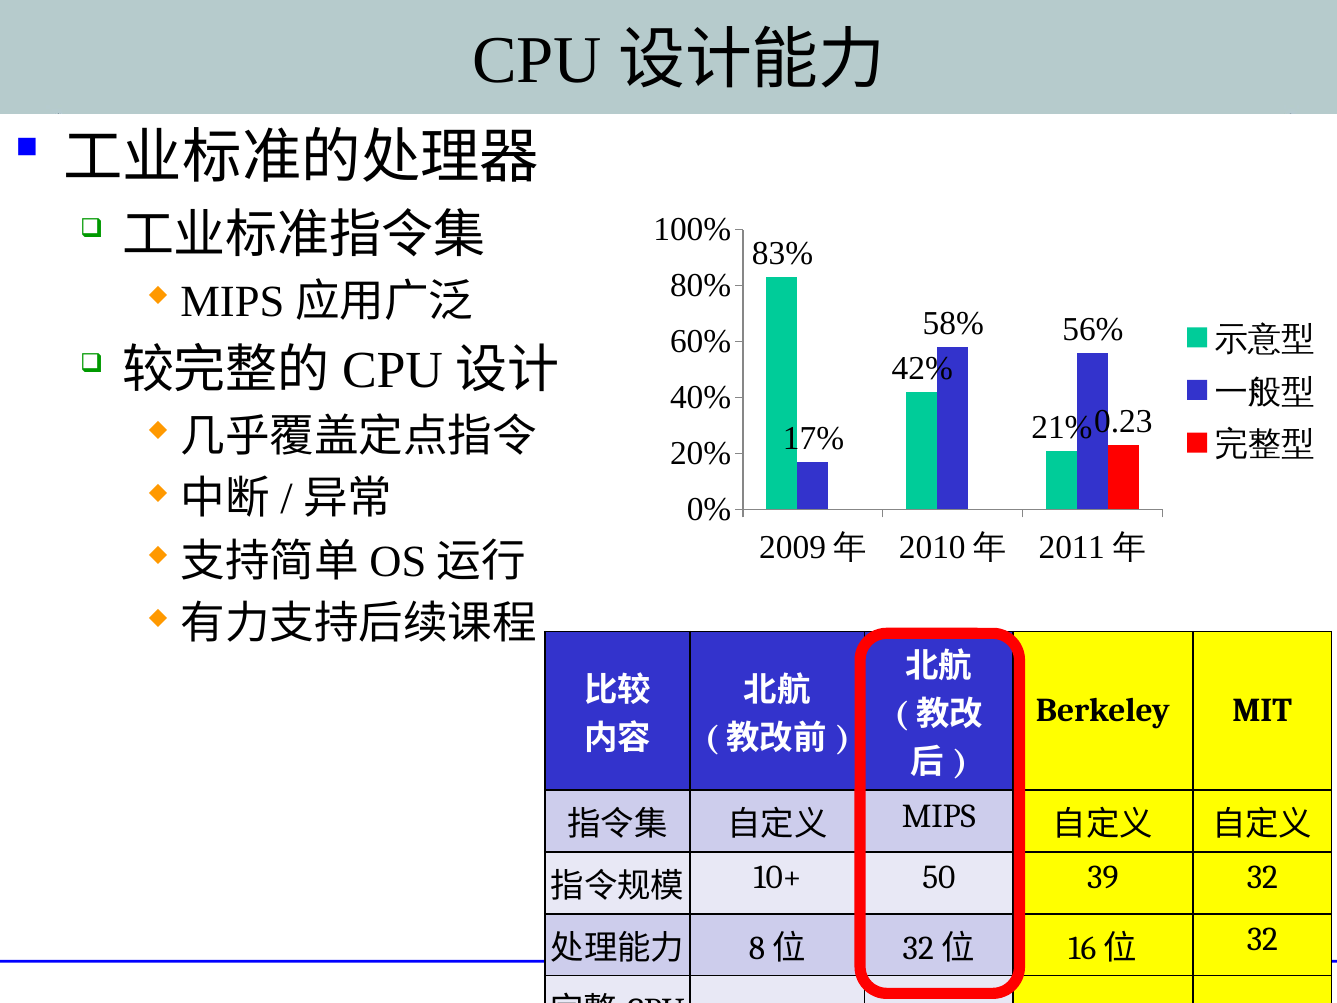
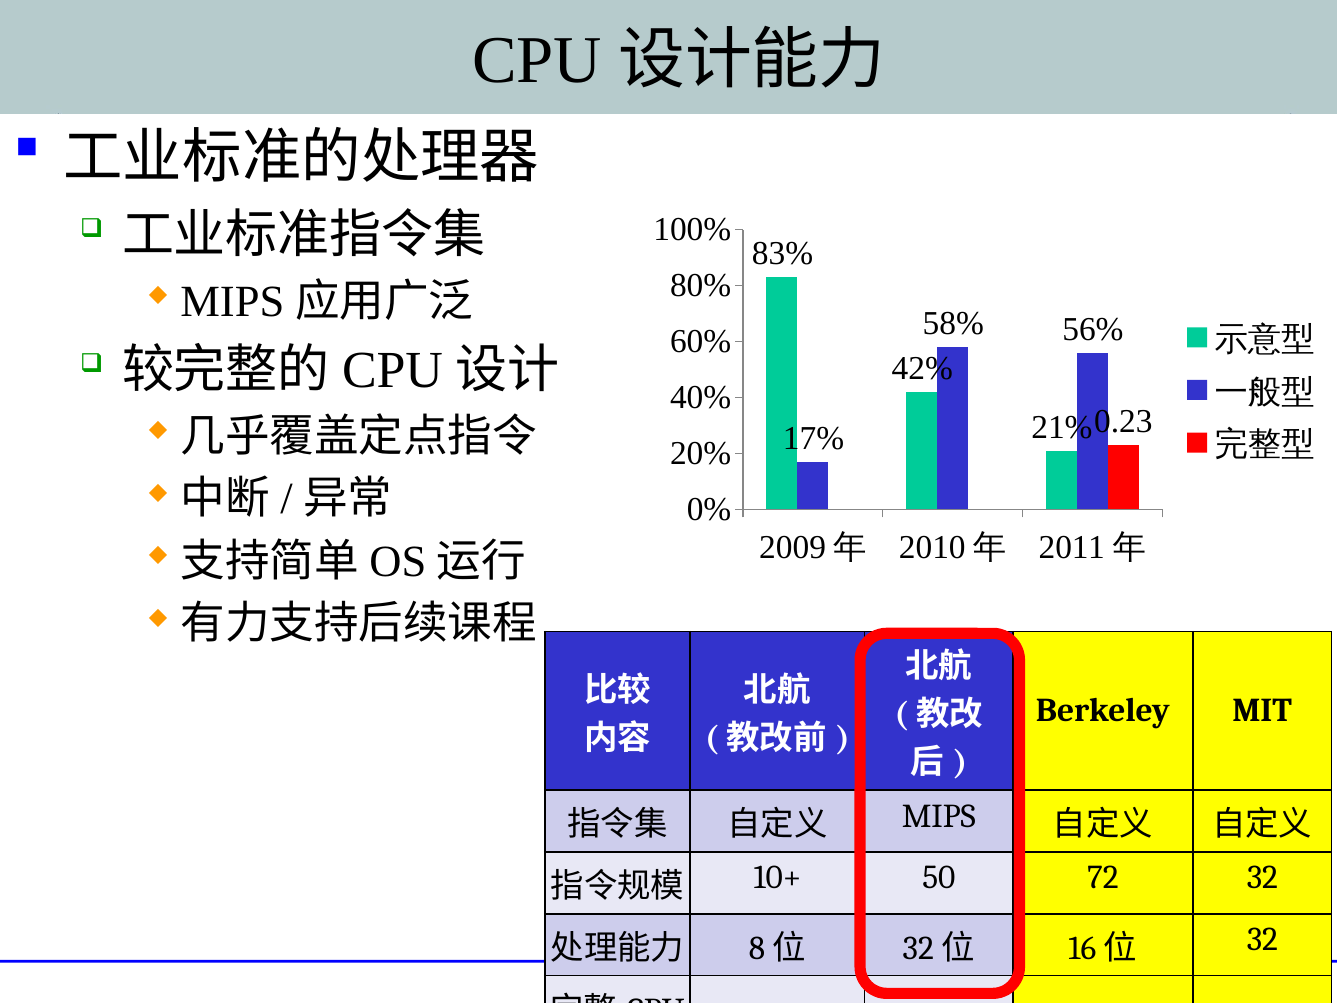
39: 39 -> 72 (1103, 878)
